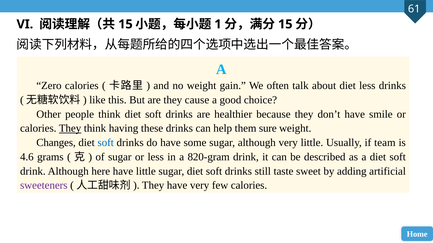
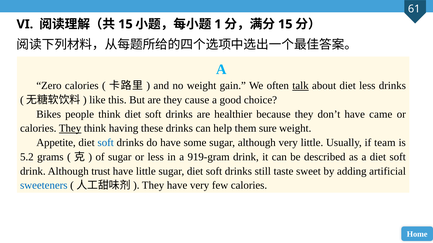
talk underline: none -> present (300, 86)
Other: Other -> Bikes (49, 114)
smile: smile -> came (381, 114)
Changes: Changes -> Appetite (56, 143)
4.6: 4.6 -> 5.2 (27, 157)
820-gram: 820-gram -> 919-gram (209, 157)
here: here -> trust (101, 172)
sweeteners colour: purple -> blue (44, 186)
